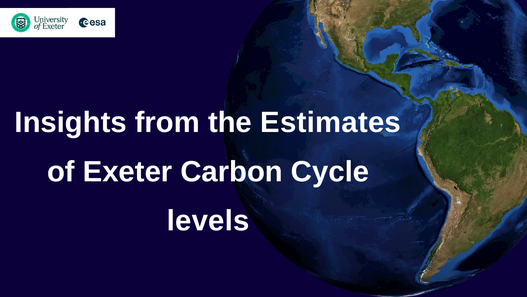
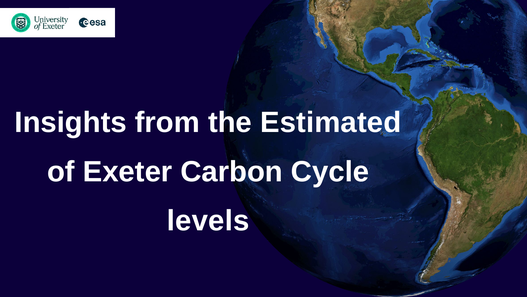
Estimates: Estimates -> Estimated (331, 122)
